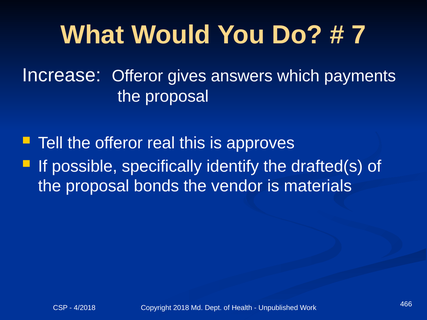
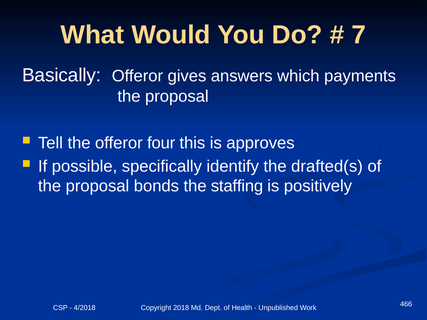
Increase: Increase -> Basically (62, 75)
real: real -> four (161, 143)
vendor: vendor -> staffing (237, 186)
materials: materials -> positively (318, 186)
